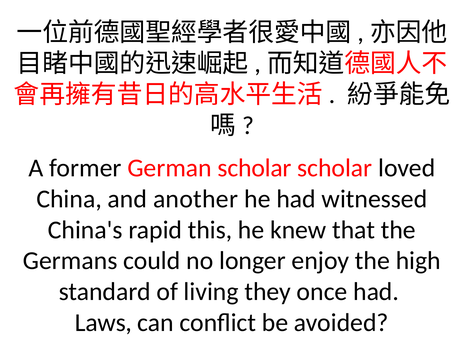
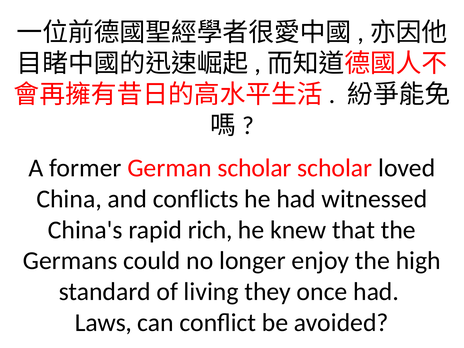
another: another -> conflicts (196, 199)
this: this -> rich (210, 230)
